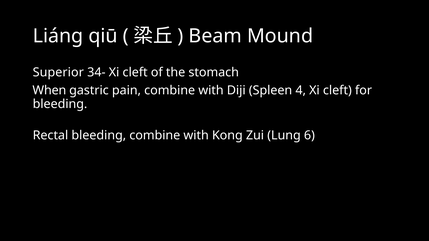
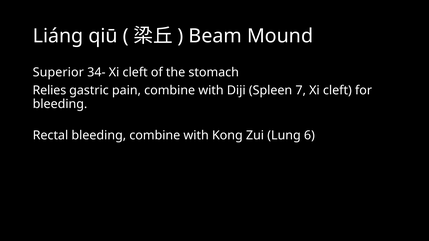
When: When -> Relies (49, 91)
4: 4 -> 7 (301, 91)
